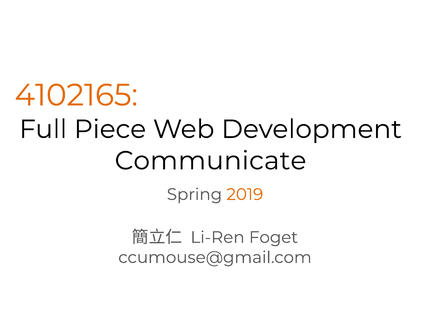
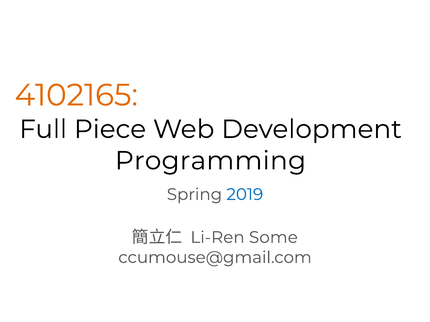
Communicate: Communicate -> Programming (210, 161)
2019 colour: orange -> blue (245, 195)
Foget: Foget -> Some (273, 238)
